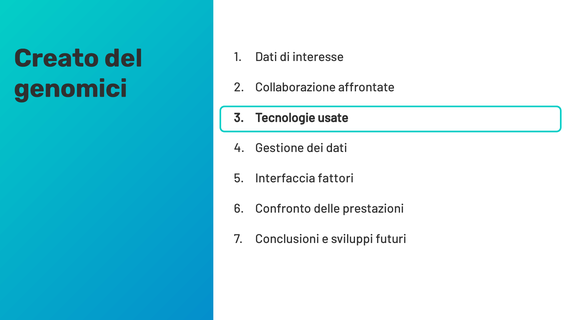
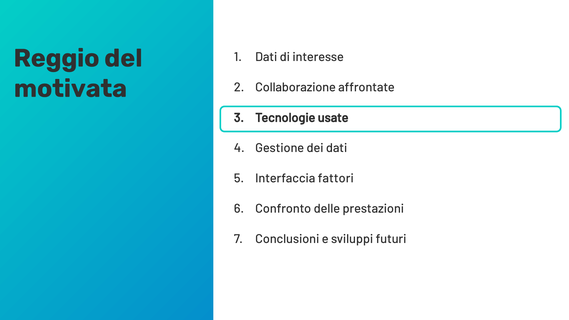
Creato: Creato -> Reggio (57, 58)
genomici: genomici -> motivata (70, 89)
